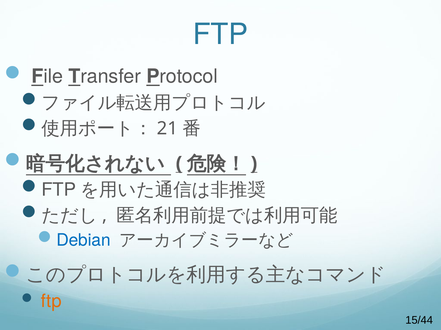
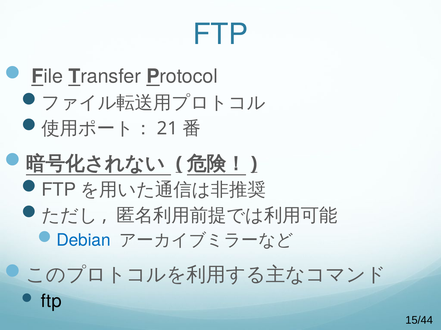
ftp colour: orange -> black (51, 302)
